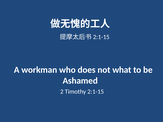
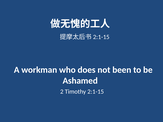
what: what -> been (122, 70)
